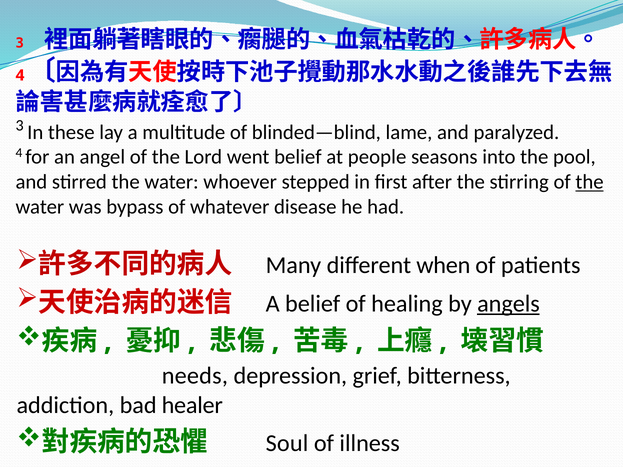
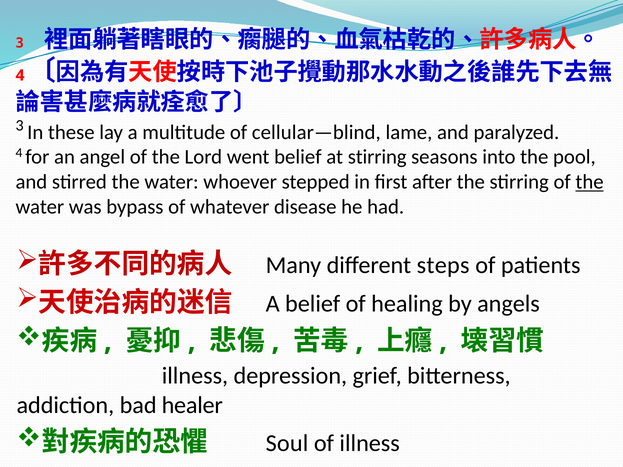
blinded—blind: blinded—blind -> cellular—blind (316, 132)
at people: people -> stirring (377, 157)
when: when -> steps (443, 266)
angels underline: present -> none (508, 304)
needs: needs -> illness (195, 376)
